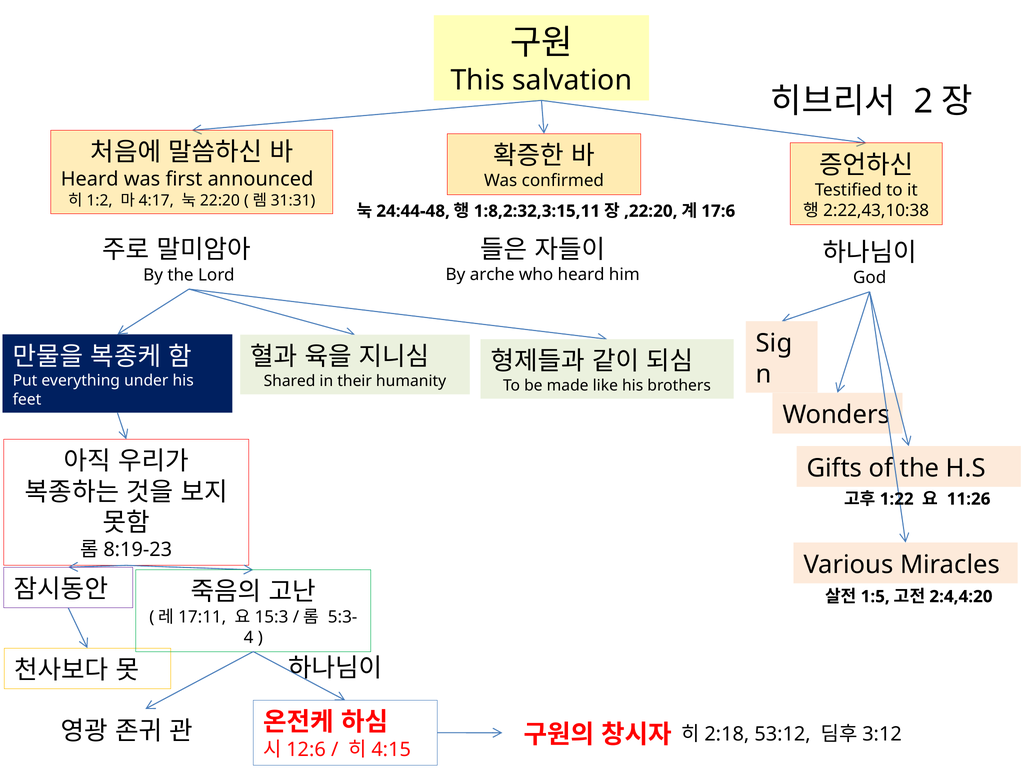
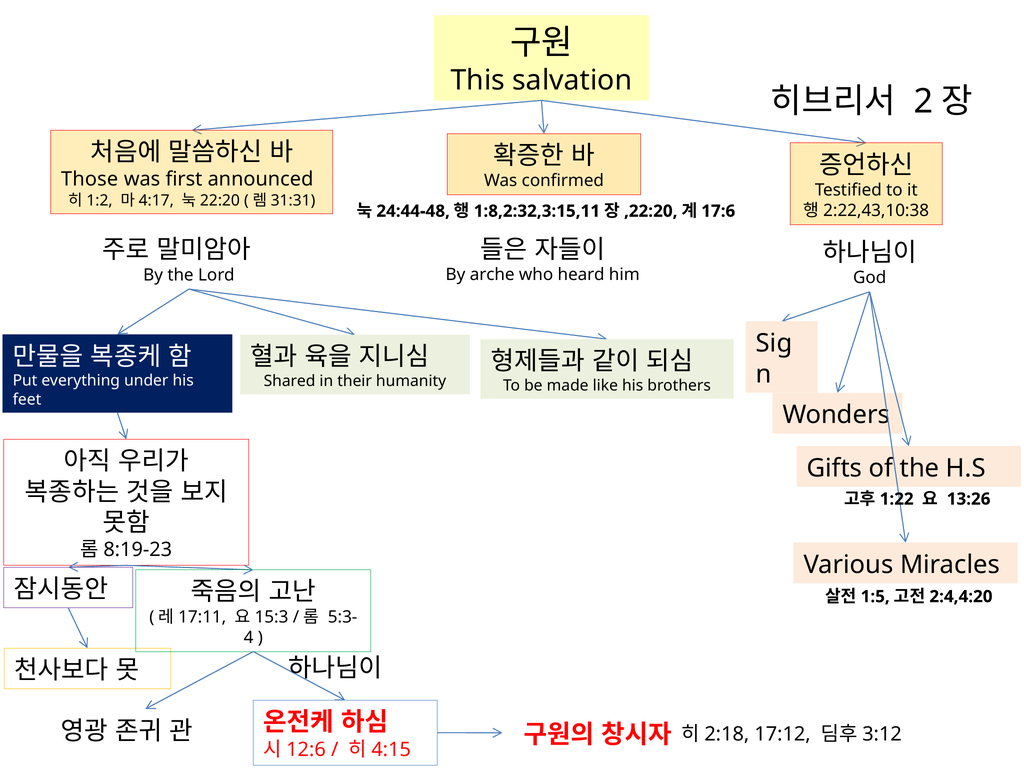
Heard: Heard -> Those (90, 179)
11:26: 11:26 -> 13:26 (969, 499)
53:12: 53:12 -> 17:12 (783, 734)
